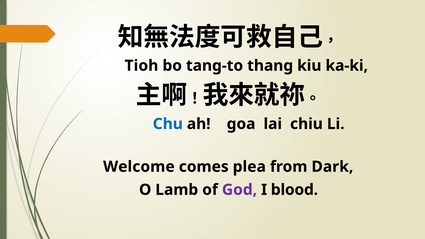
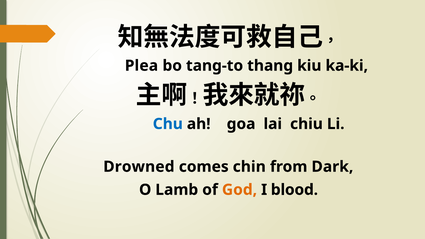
Tioh: Tioh -> Plea (141, 66)
Welcome: Welcome -> Drowned (139, 167)
plea: plea -> chin (249, 167)
God colour: purple -> orange (239, 190)
